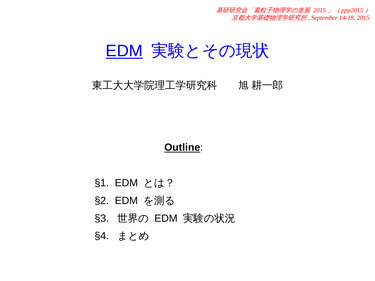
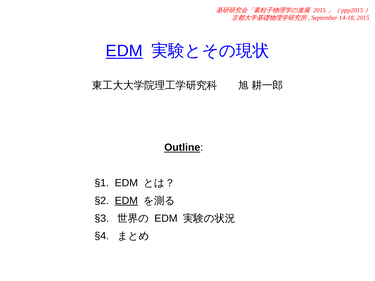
EDM underline: none -> present (126, 201)
